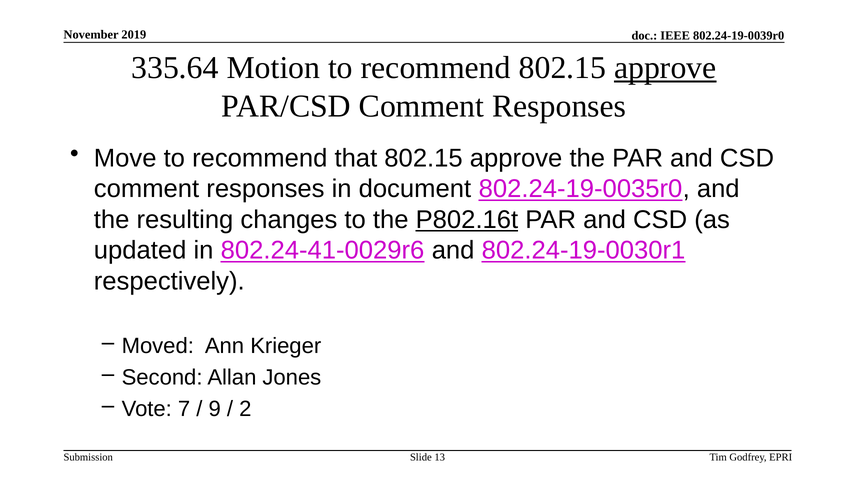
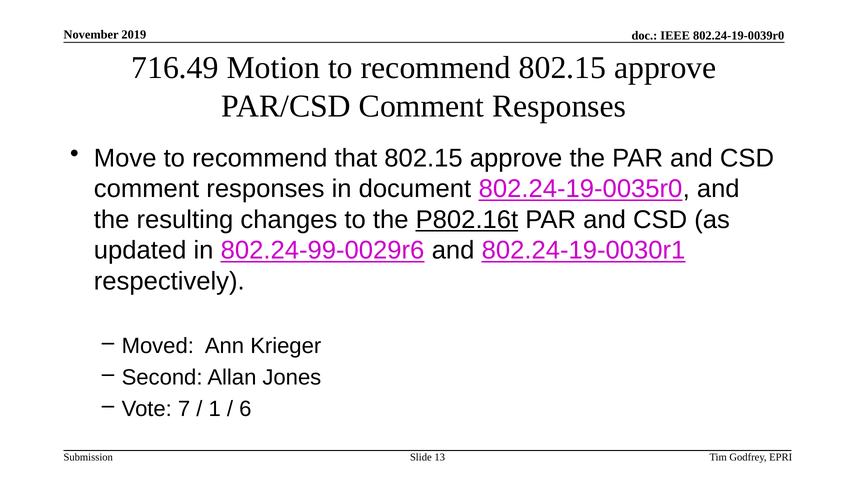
335.64: 335.64 -> 716.49 (175, 68)
approve underline: present -> none (665, 68)
802.24-41-0029r6: 802.24-41-0029r6 -> 802.24-99-0029r6 (323, 250)
9: 9 -> 1 (215, 409)
2: 2 -> 6 (245, 409)
